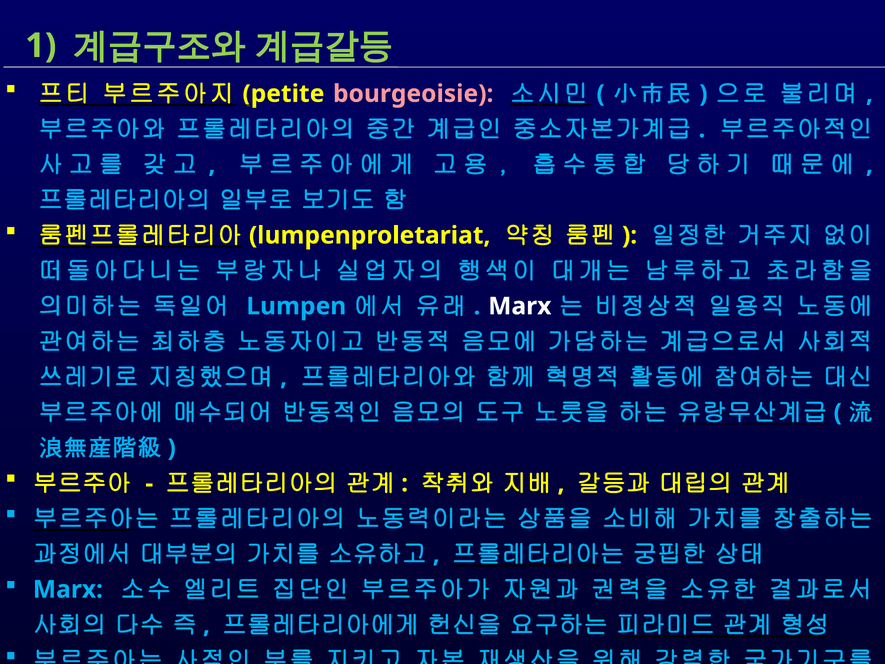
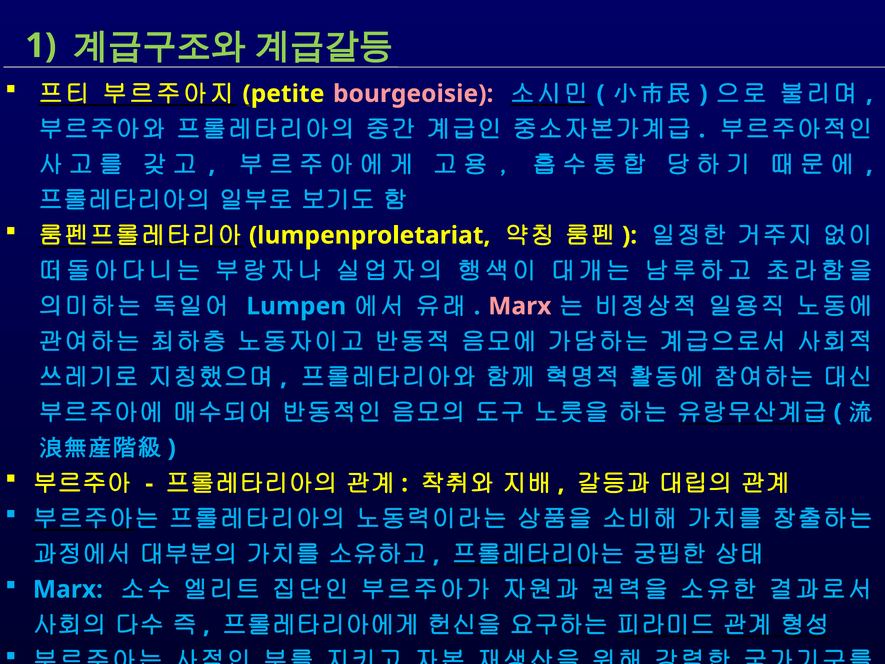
Marx colour: white -> pink (520, 306)
